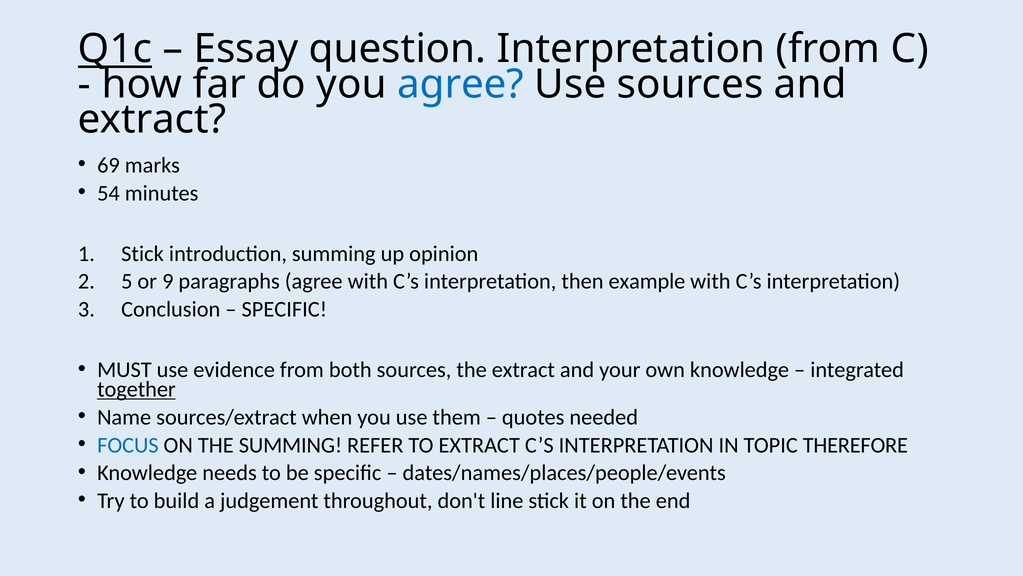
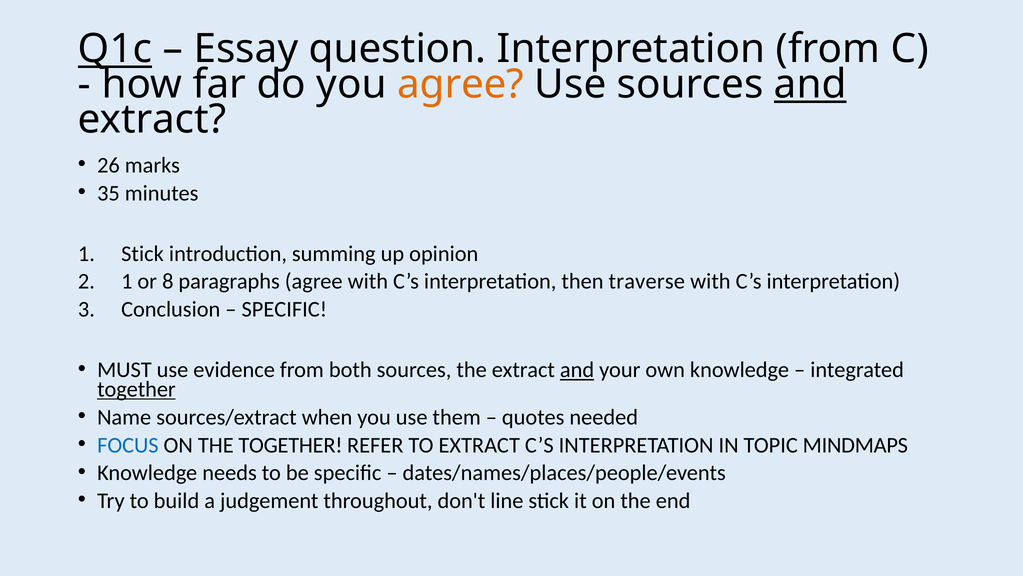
agree colour: blue -> orange (461, 84)
and underline: none -> present (810, 84)
69: 69 -> 26 (108, 165)
54: 54 -> 35 (108, 193)
2 5: 5 -> 1 (127, 281)
9: 9 -> 8 (168, 281)
example: example -> traverse (647, 281)
and underline: none -> present (577, 370)
THE SUMMING: SUMMING -> TOGETHER (291, 445)
THEREFORE: THEREFORE -> MINDMAPS (855, 445)
